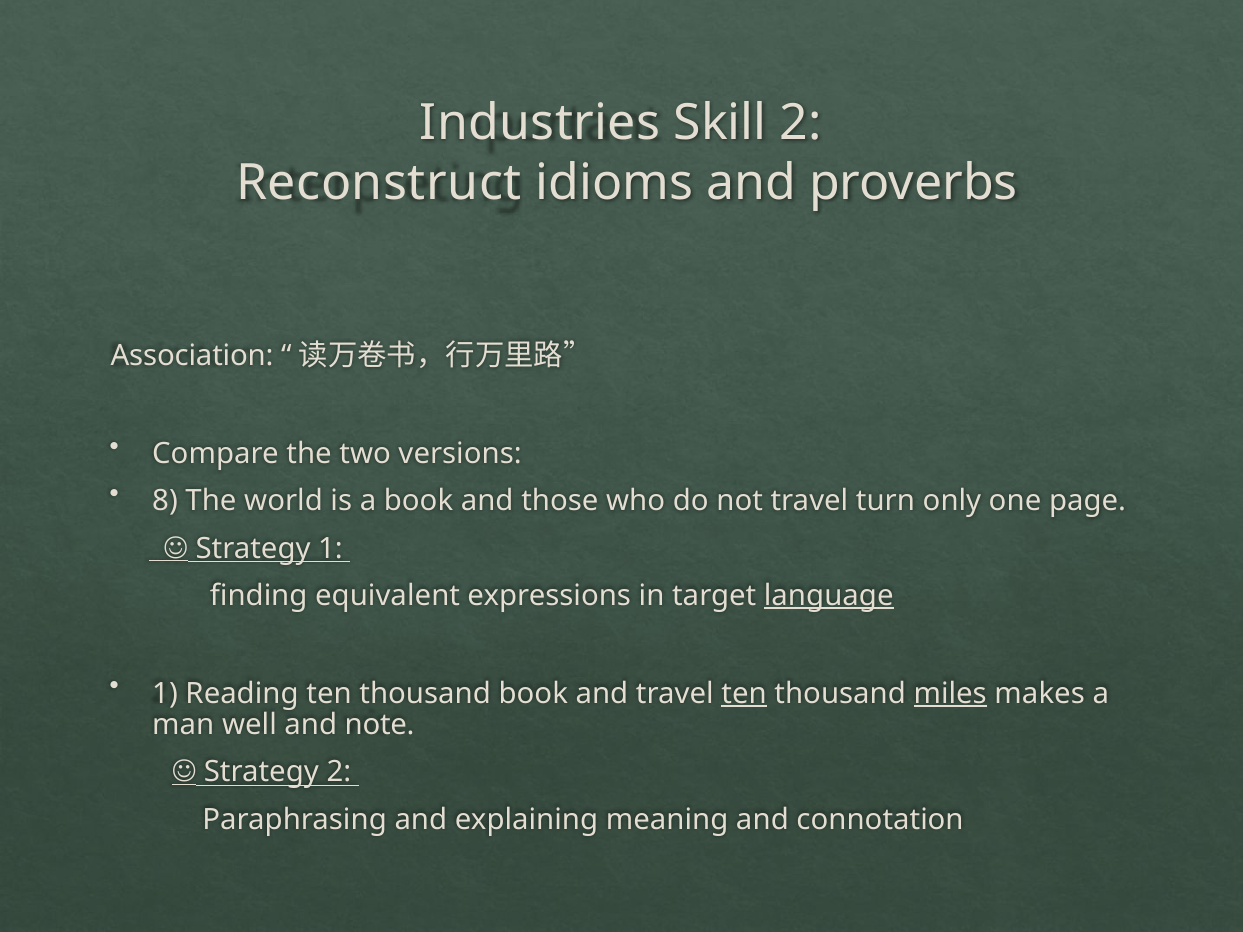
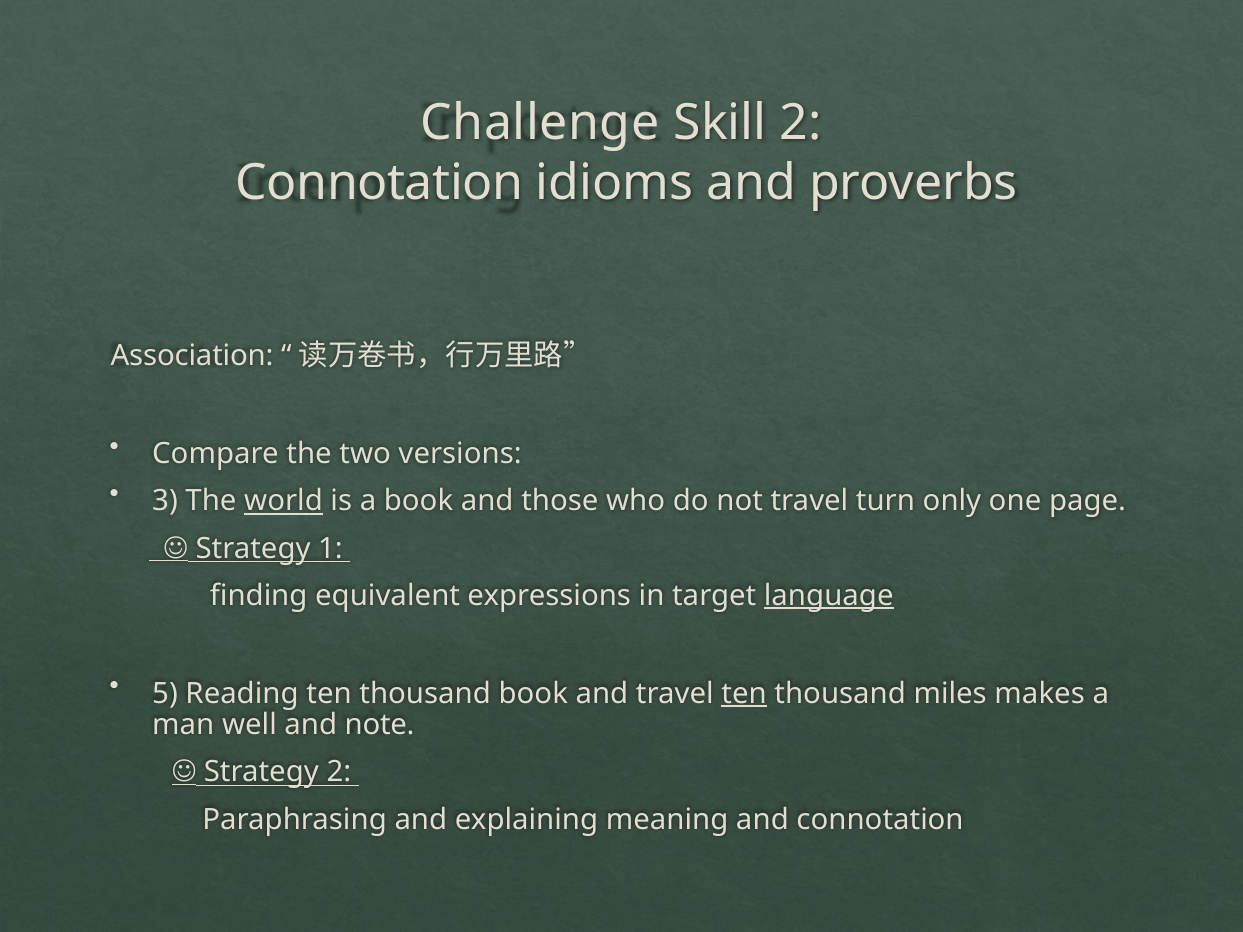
Industries: Industries -> Challenge (540, 123)
Reconstruct: Reconstruct -> Connotation (379, 183)
8: 8 -> 3 (165, 501)
world underline: none -> present (284, 501)
1: 1 -> 5 (165, 694)
miles underline: present -> none (950, 694)
